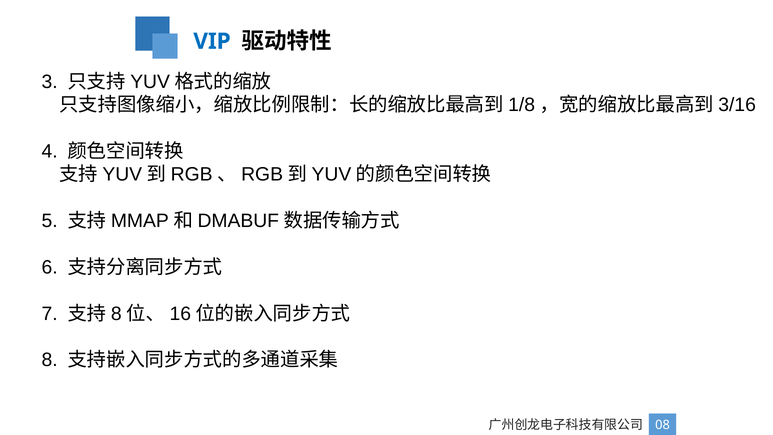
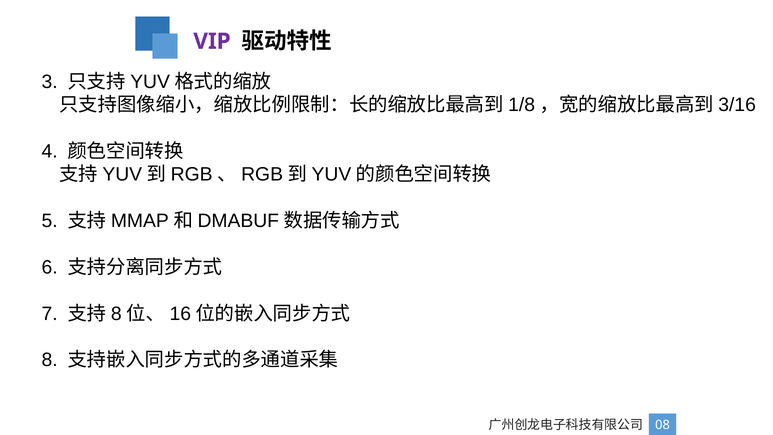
VIP colour: blue -> purple (212, 41)
